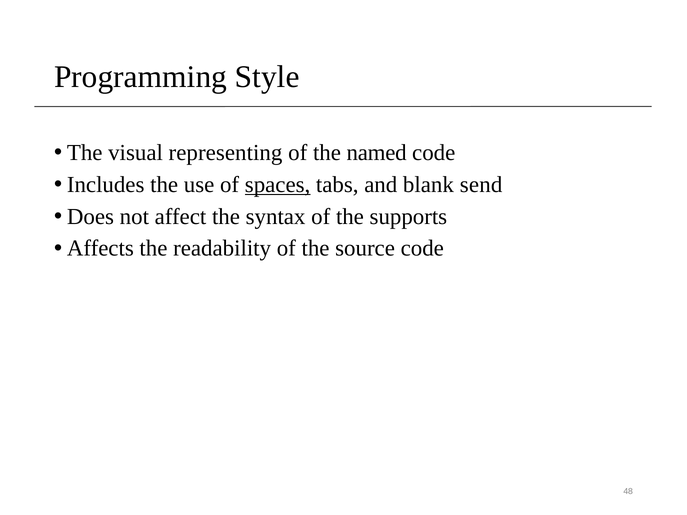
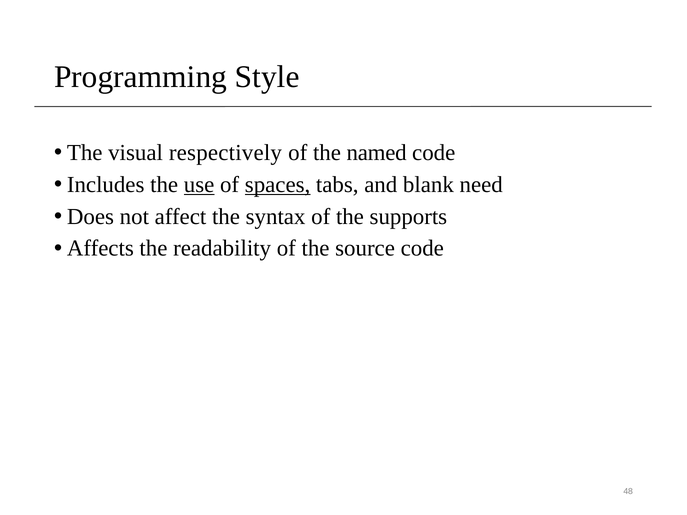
representing: representing -> respectively (225, 153)
use underline: none -> present (199, 185)
send: send -> need (481, 185)
